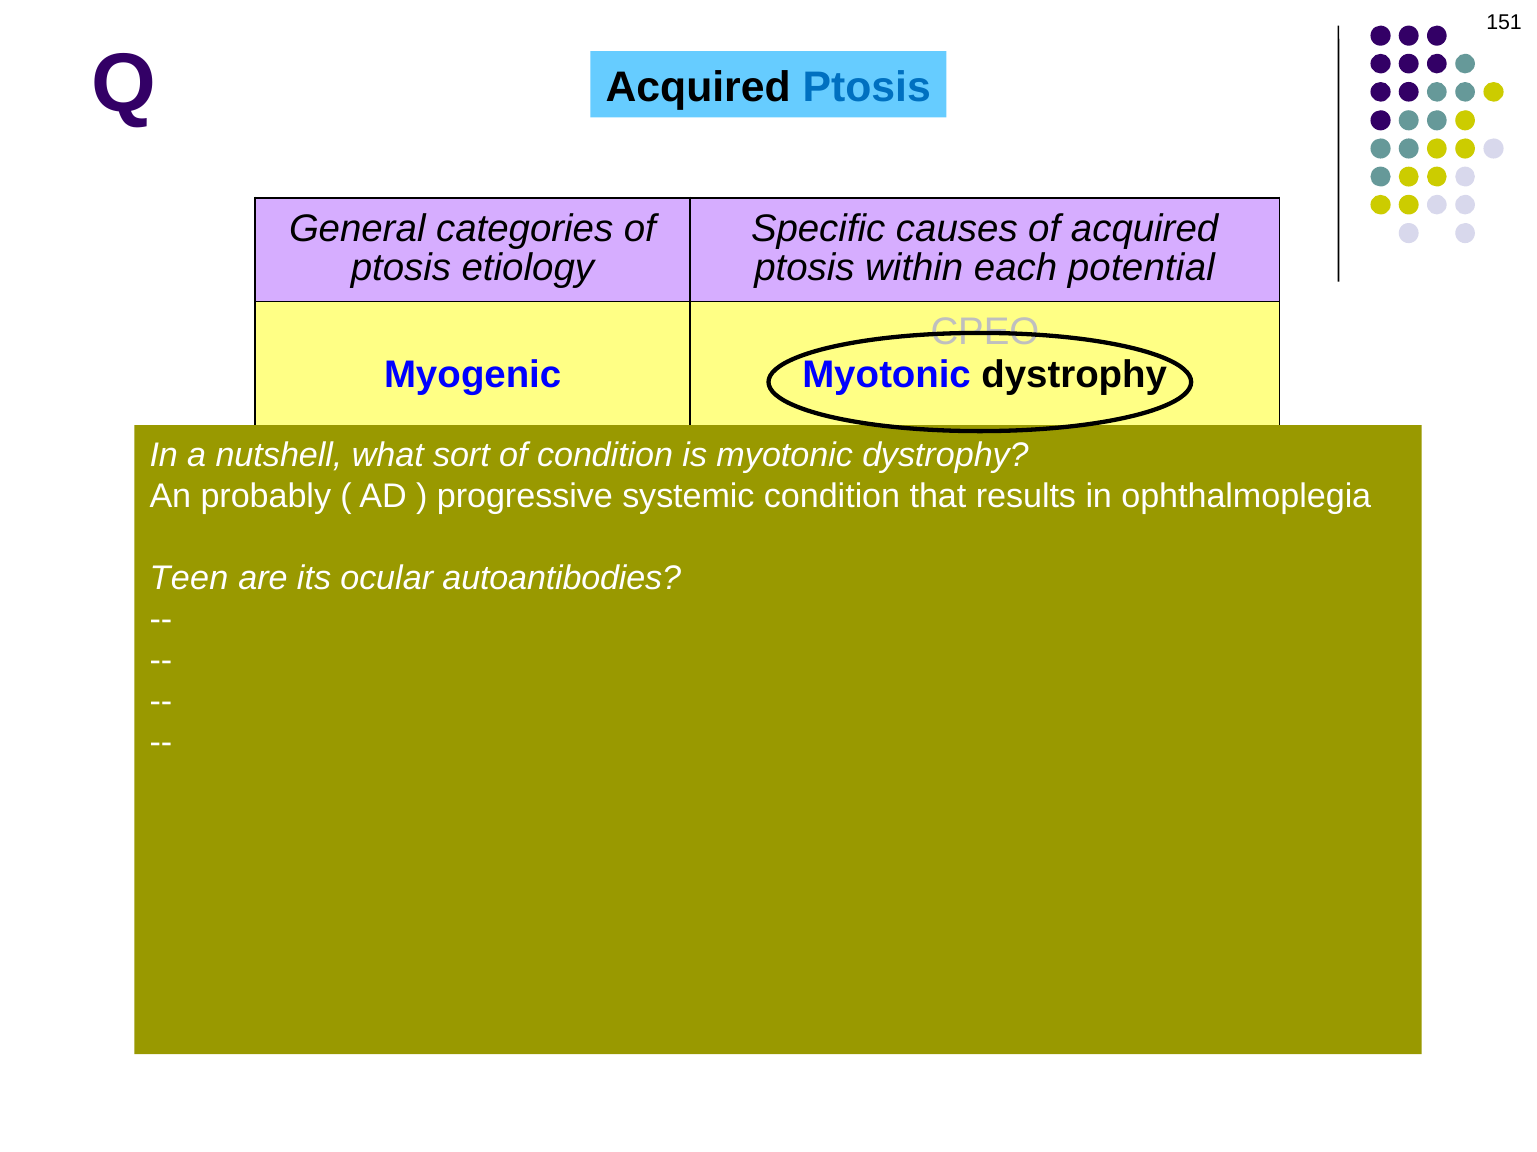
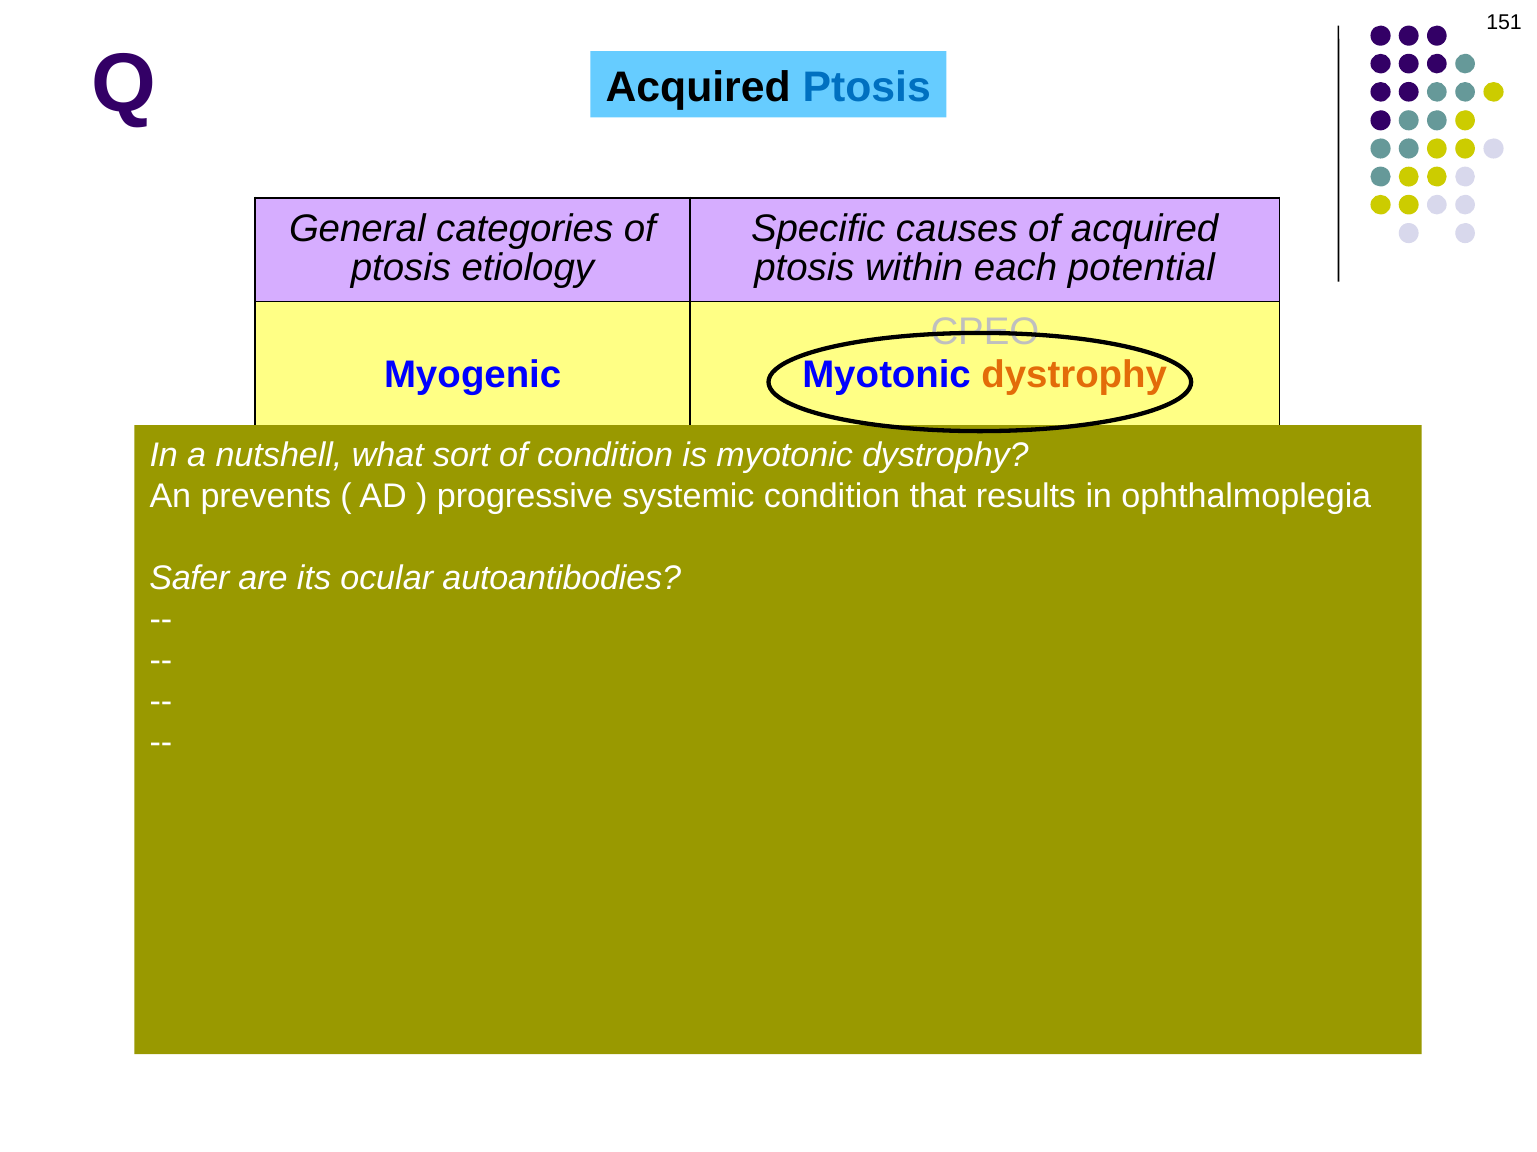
dystrophy colour: black -> orange (1074, 375)
probably: probably -> prevents (266, 497)
Teen: Teen -> Safer (189, 579)
